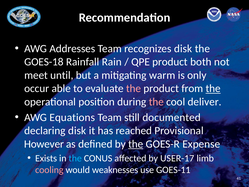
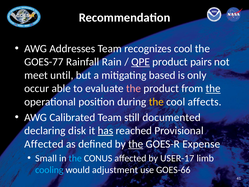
recognizes disk: disk -> cool (183, 49)
GOES-18: GOES-18 -> GOES-77 (44, 62)
QPE underline: none -> present (141, 62)
both: both -> pairs (201, 62)
warm: warm -> based (162, 75)
the colour: pink -> yellow (156, 102)
deliver: deliver -> affects (205, 102)
Equations: Equations -> Calibrated (72, 117)
has underline: none -> present (105, 130)
However: However -> Affected (44, 144)
Exists: Exists -> Small (46, 158)
cooling colour: pink -> light blue (49, 170)
weaknesses: weaknesses -> adjustment (115, 170)
GOES-11: GOES-11 -> GOES-66 (173, 170)
